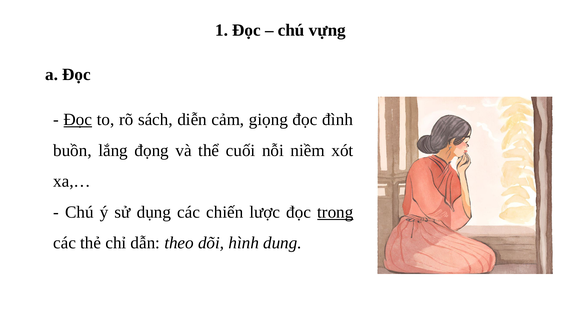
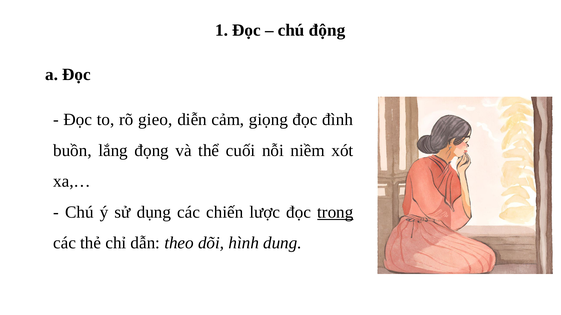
vựng: vựng -> động (327, 30)
Đọc underline: present -> none (78, 120)
sách: sách -> gieo (155, 120)
